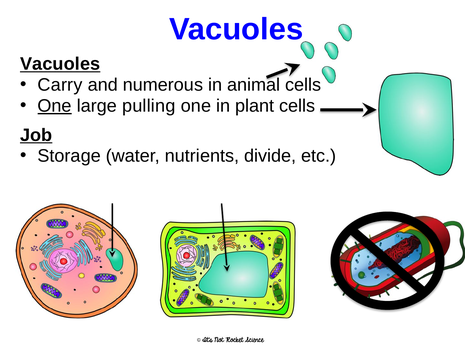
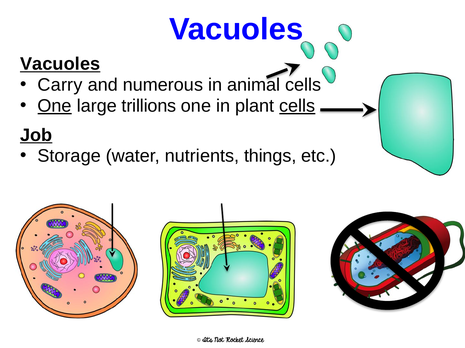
pulling: pulling -> trillions (149, 106)
cells underline: none -> present (297, 106)
divide: divide -> things (270, 156)
